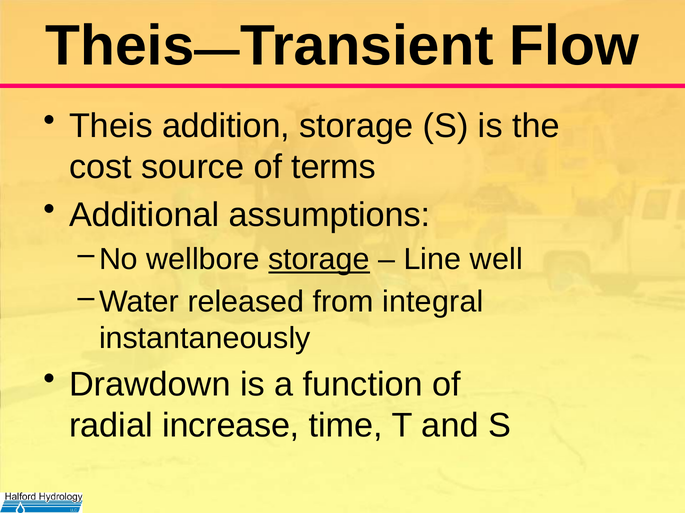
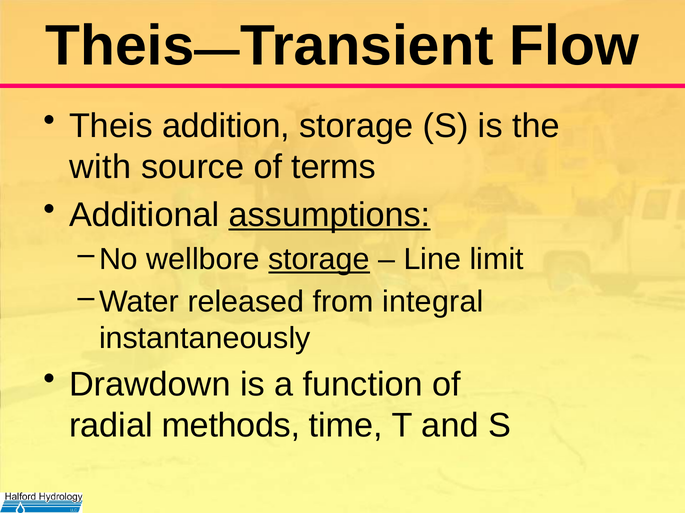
cost: cost -> with (100, 167)
assumptions underline: none -> present (330, 215)
well: well -> limit (497, 260)
increase: increase -> methods (231, 426)
